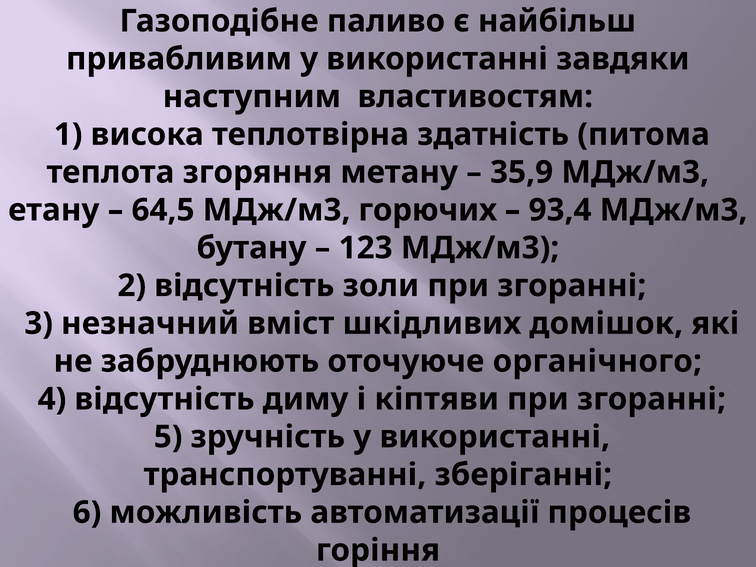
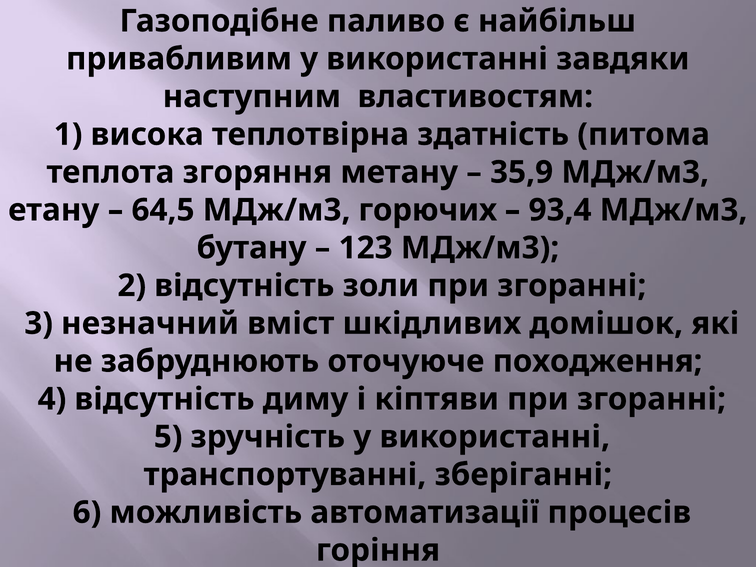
органічного: органічного -> походження (598, 361)
